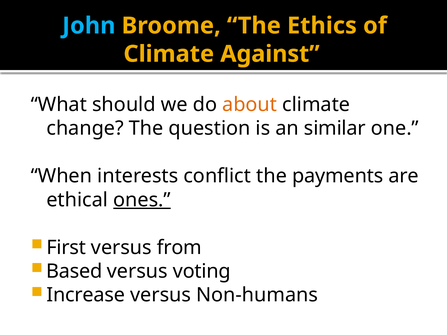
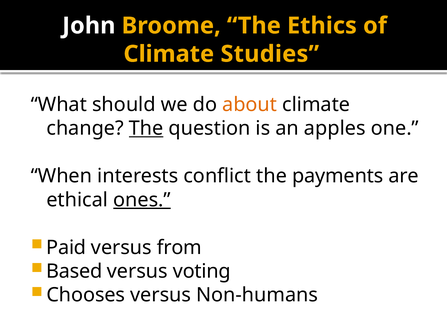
John colour: light blue -> white (89, 26)
Against: Against -> Studies (270, 54)
The underline: none -> present (146, 128)
similar: similar -> apples (335, 128)
First: First -> Paid (66, 248)
Increase: Increase -> Chooses (86, 295)
